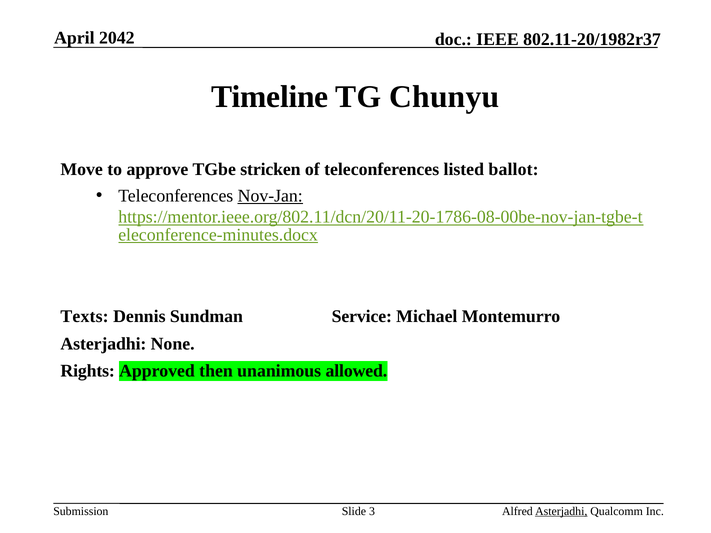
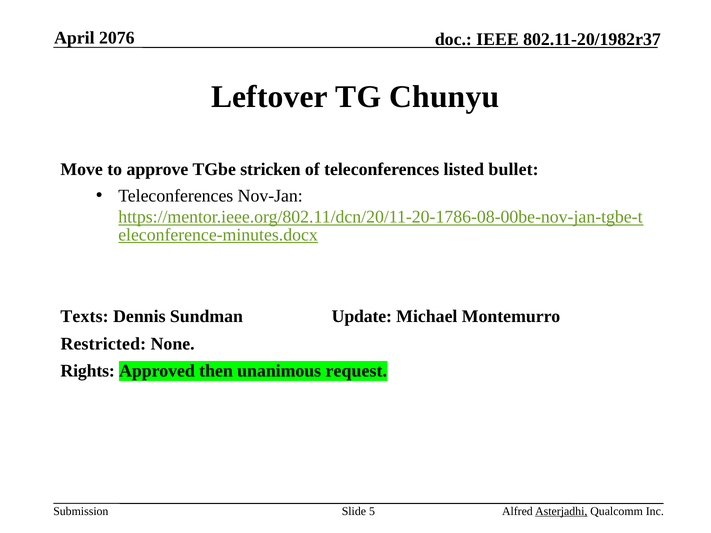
2042: 2042 -> 2076 (117, 38)
Timeline: Timeline -> Leftover (269, 97)
ballot: ballot -> bullet (514, 170)
Nov-Jan underline: present -> none (270, 196)
Service: Service -> Update (362, 317)
Asterjadhi: Asterjadhi -> Restricted (103, 344)
allowed: allowed -> request (356, 371)
3: 3 -> 5 (372, 511)
